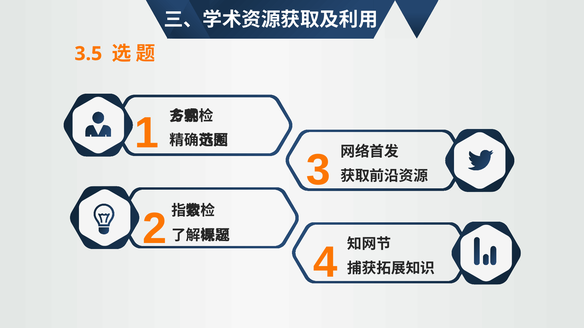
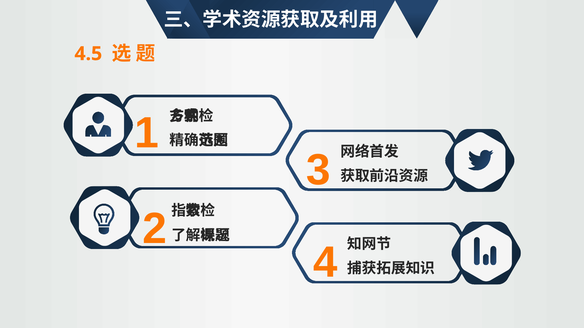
3.5: 3.5 -> 4.5 (88, 54)
